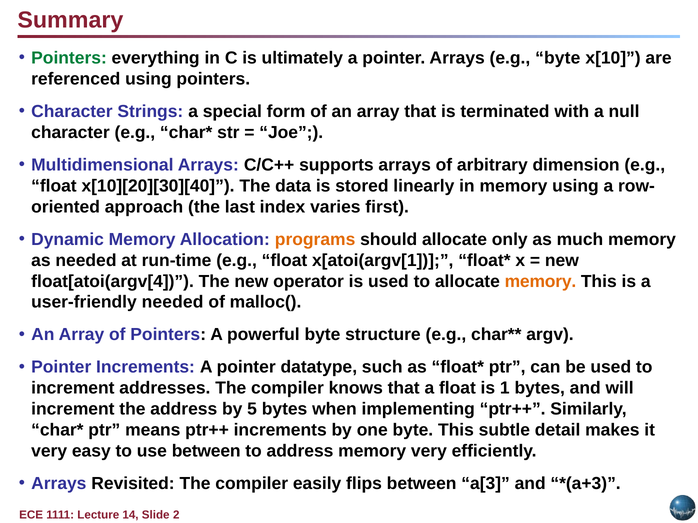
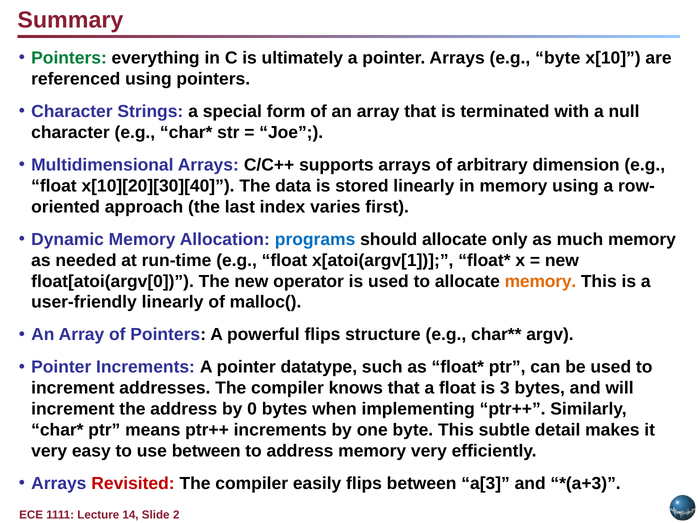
programs colour: orange -> blue (315, 240)
float[atoi(argv[4: float[atoi(argv[4 -> float[atoi(argv[0 (113, 282)
user-friendly needed: needed -> linearly (173, 302)
powerful byte: byte -> flips (322, 335)
1: 1 -> 3 (505, 389)
5: 5 -> 0 (252, 409)
Revisited colour: black -> red (133, 484)
